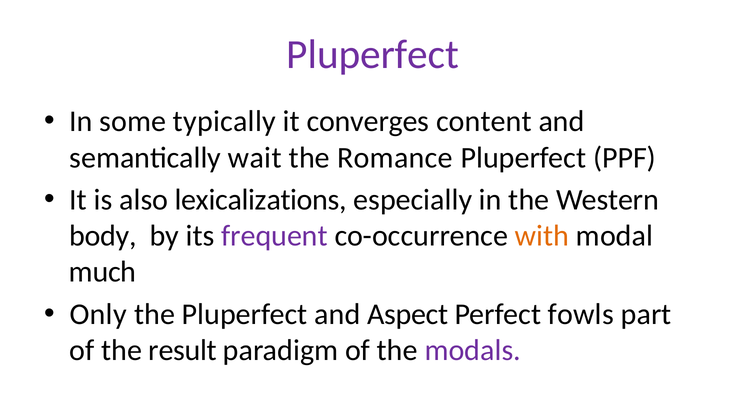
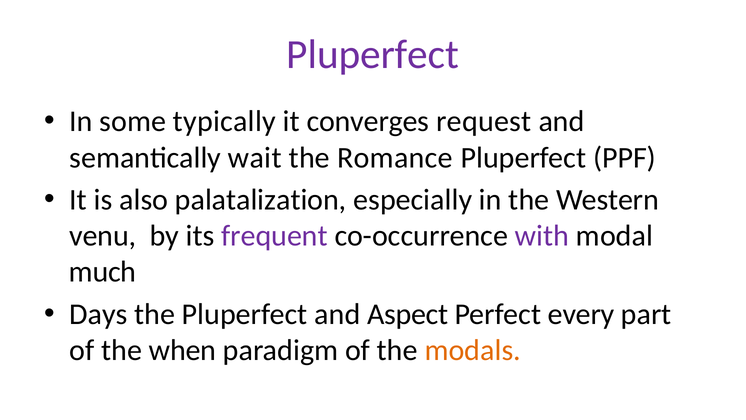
content: content -> request (484, 121)
lexicalizations: lexicalizations -> palatalization (261, 200)
body: body -> venu (103, 236)
with colour: orange -> purple (542, 236)
Only: Only -> Days (98, 314)
fowls: fowls -> every (581, 314)
result: result -> when (183, 350)
modals colour: purple -> orange (473, 350)
